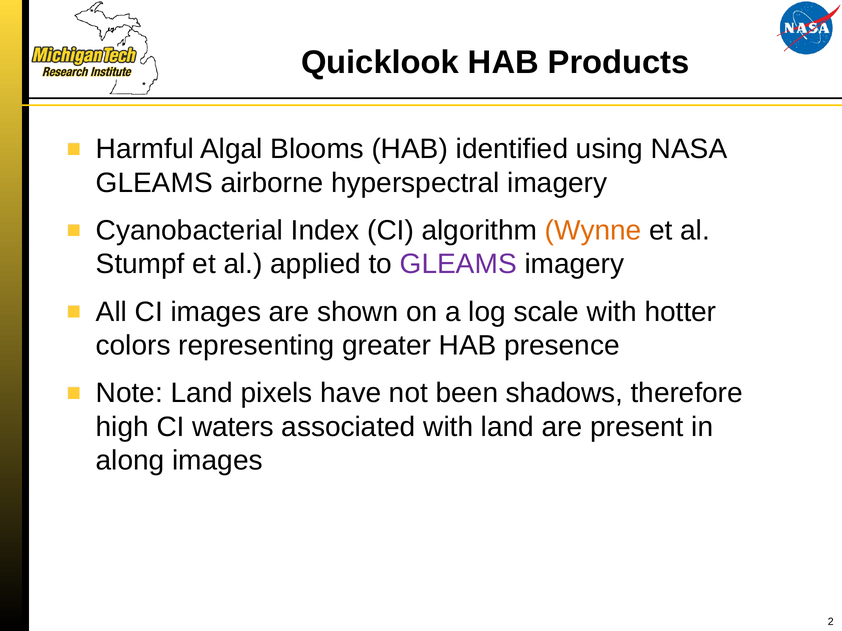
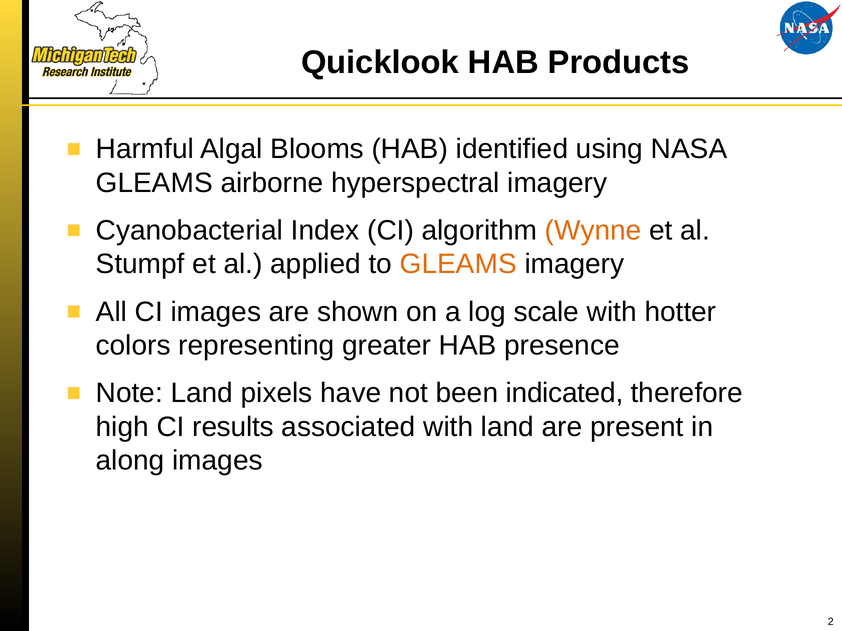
GLEAMS colour: purple -> orange (458, 264)
shadows: shadows -> indicated (565, 393)
waters: waters -> results (233, 427)
